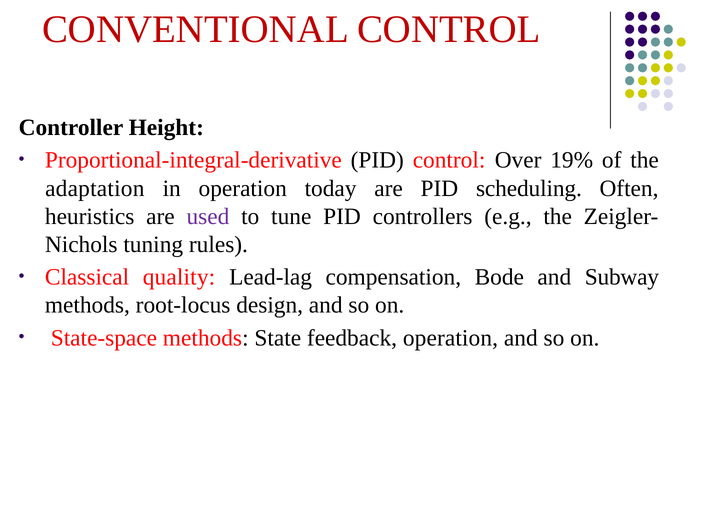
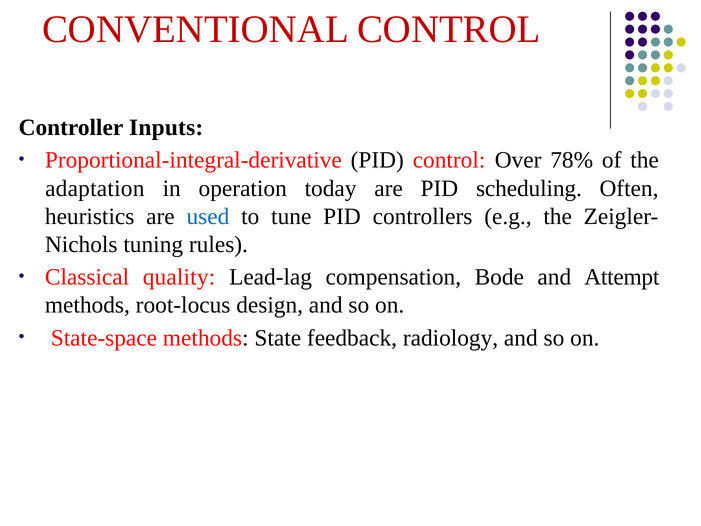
Height: Height -> Inputs (166, 127)
19%: 19% -> 78% (572, 160)
used colour: purple -> blue (208, 216)
Subway: Subway -> Attempt (622, 277)
feedback operation: operation -> radiology (451, 338)
